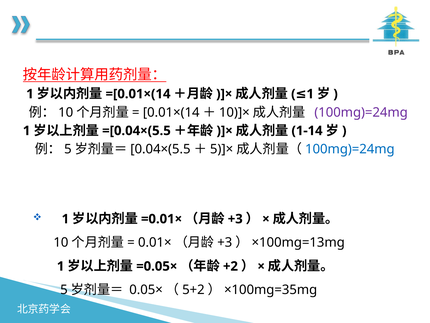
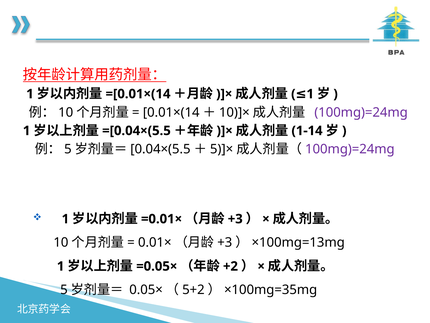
100mg)=24mg colour: blue -> purple (350, 149)
